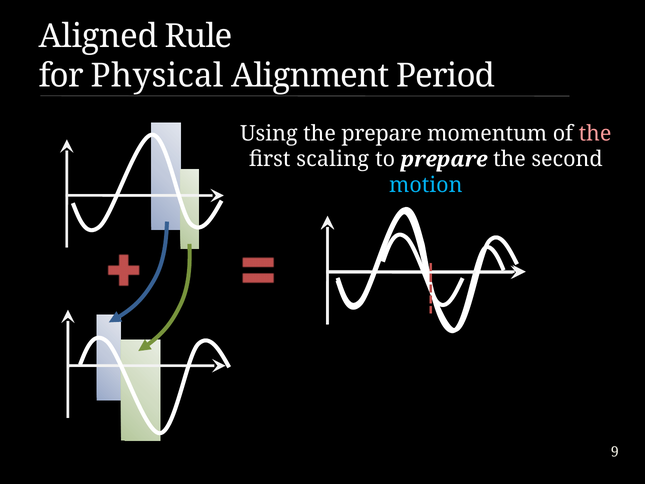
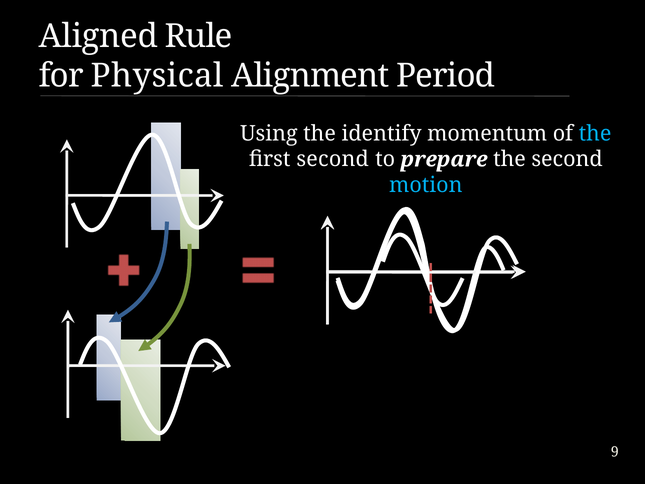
the prepare: prepare -> identify (382, 133)
the colour: pink -> light blue (595, 133)
first scaling: scaling -> second (333, 159)
